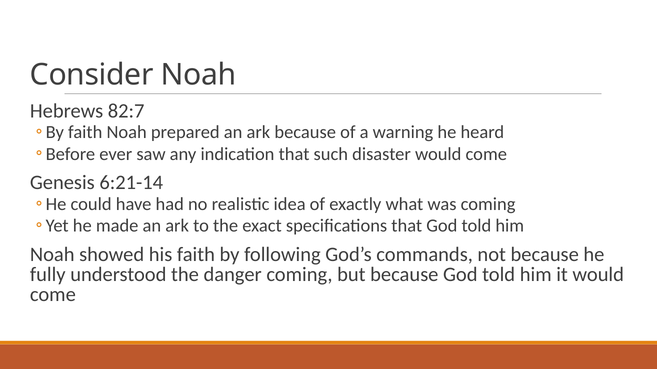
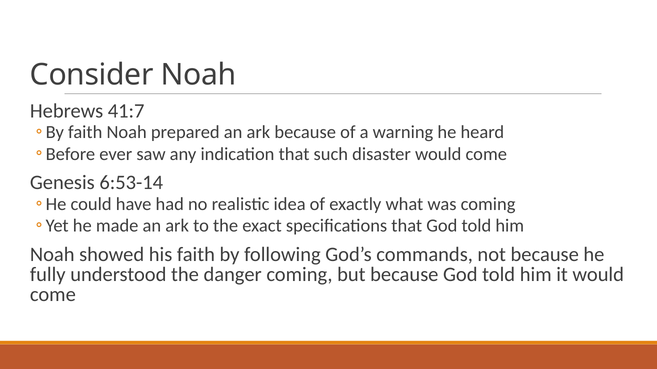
82:7: 82:7 -> 41:7 (126, 111)
6:21-14: 6:21-14 -> 6:53-14 (131, 183)
